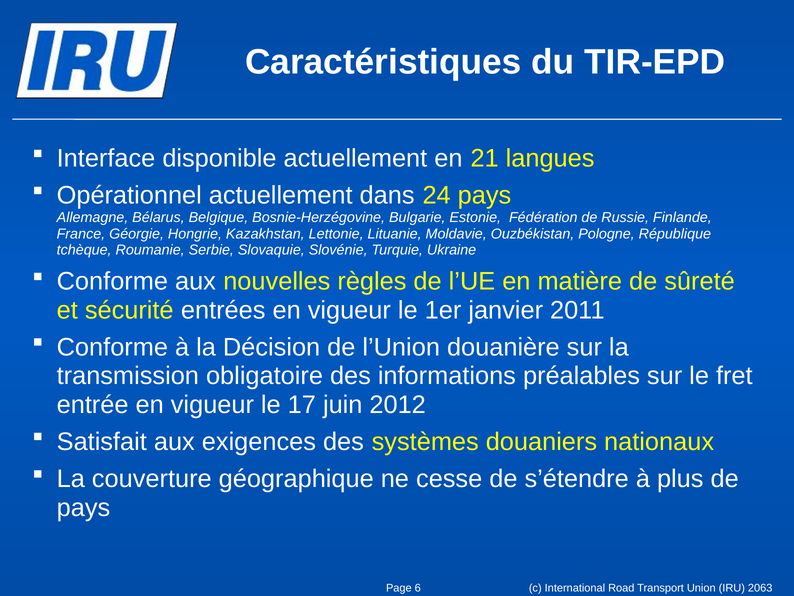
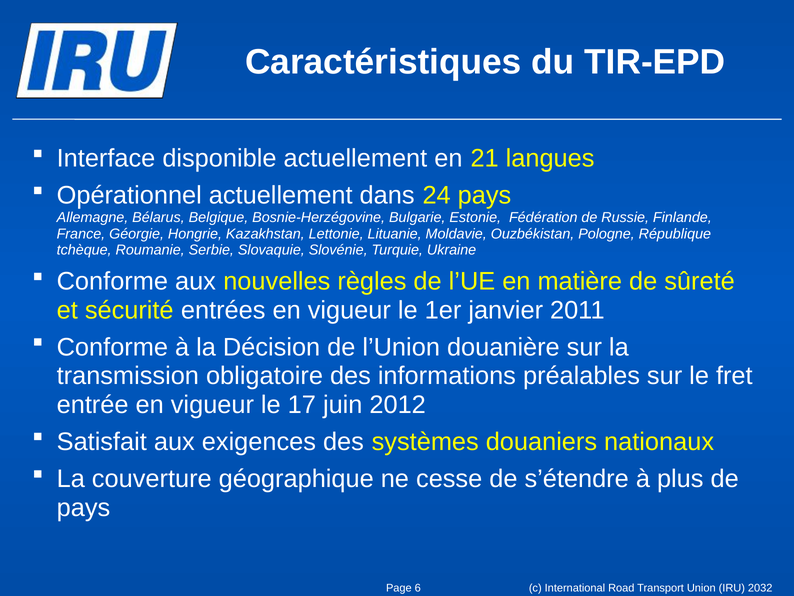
2063: 2063 -> 2032 (760, 588)
